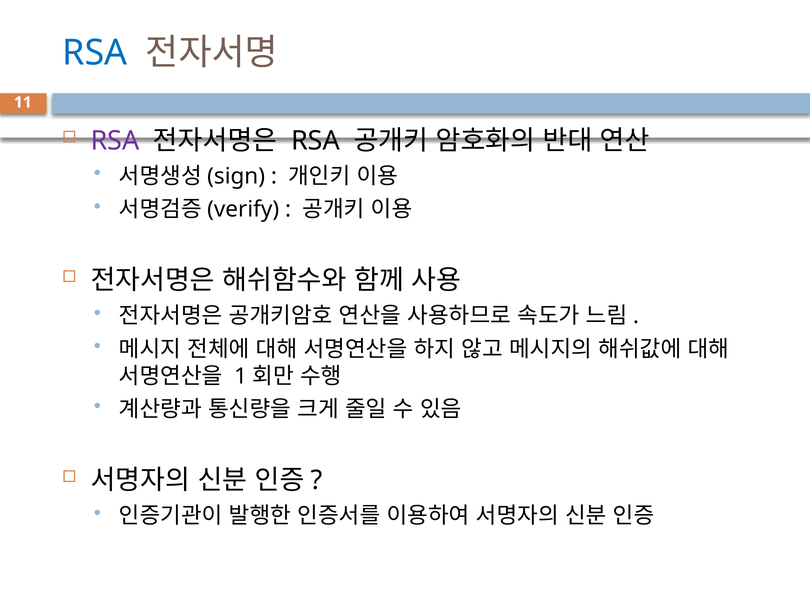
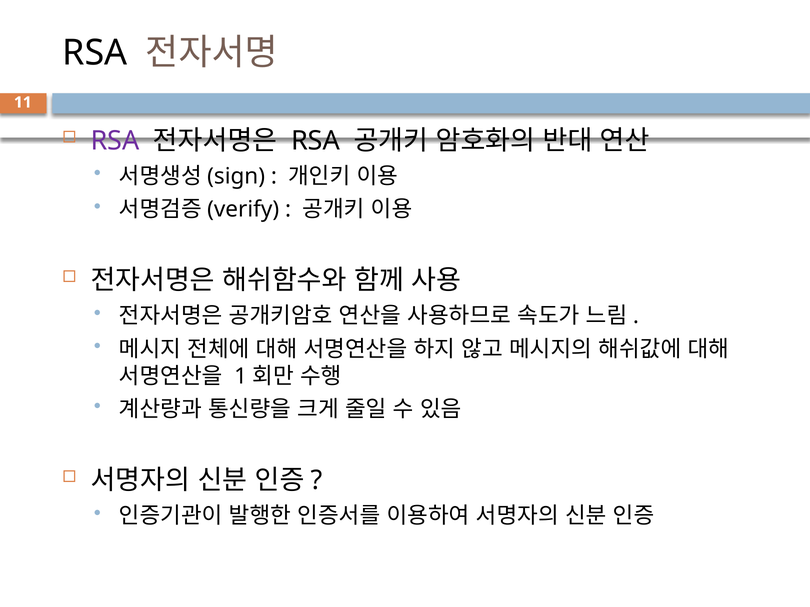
RSA colour: blue -> black (95, 53)
